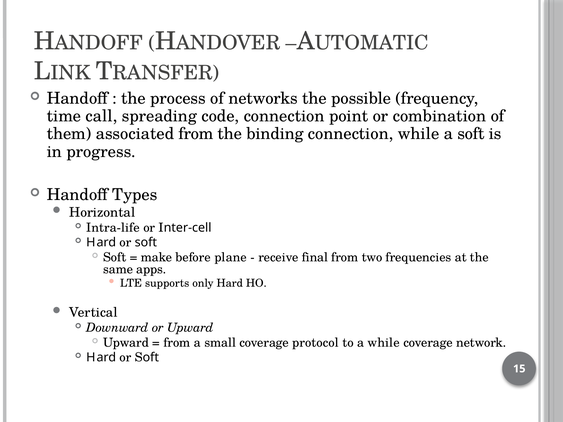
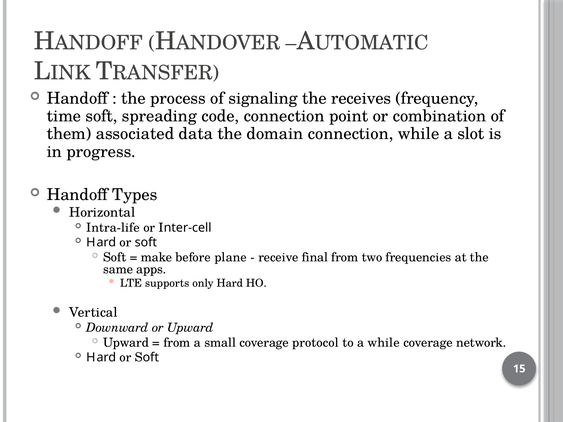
networks: networks -> signaling (263, 99)
possible: possible -> receives (361, 99)
time call: call -> soft (102, 116)
associated from: from -> data (196, 134)
binding: binding -> domain (275, 134)
a soft: soft -> slot (471, 134)
